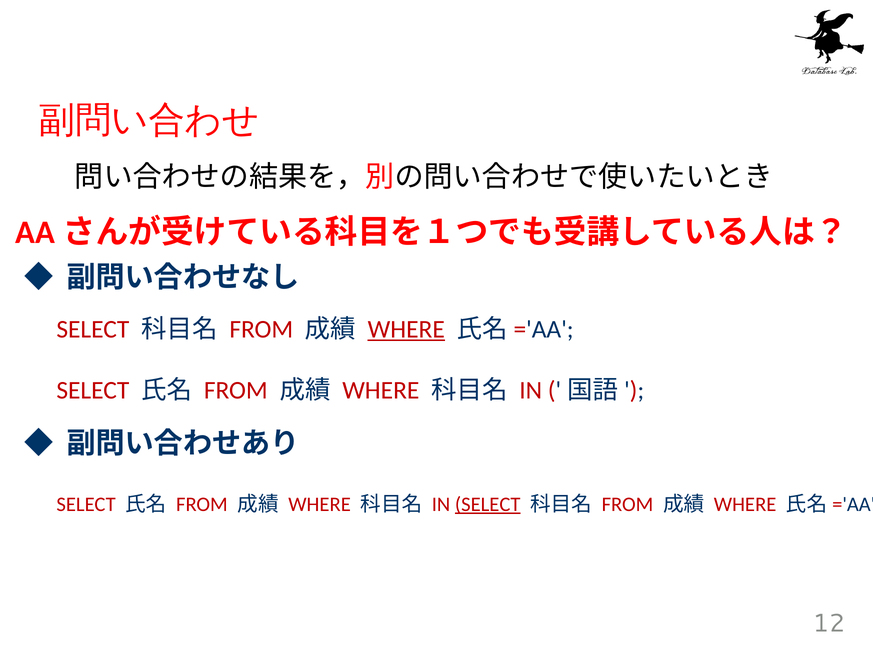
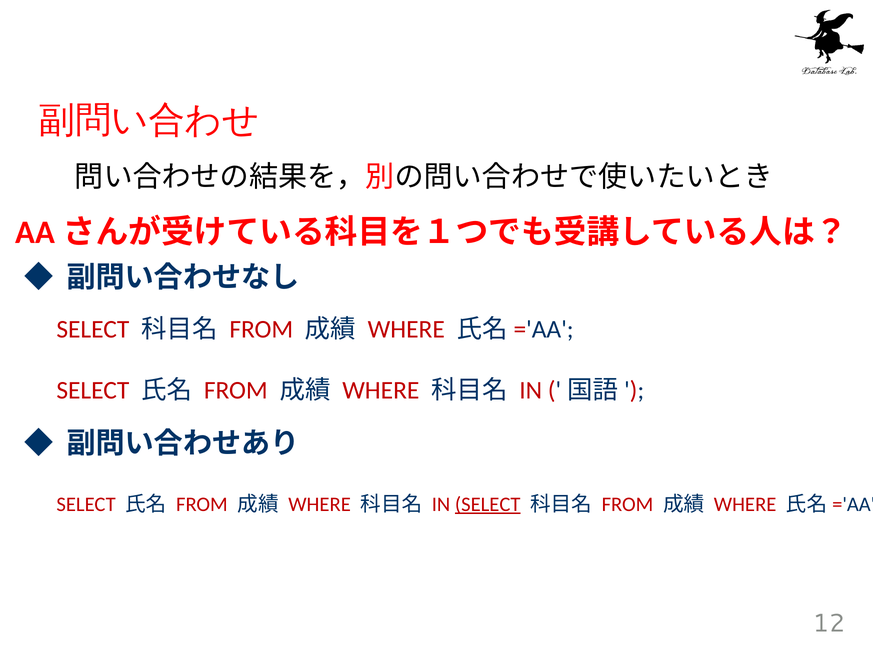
WHERE underline: present -> none (406, 329)
